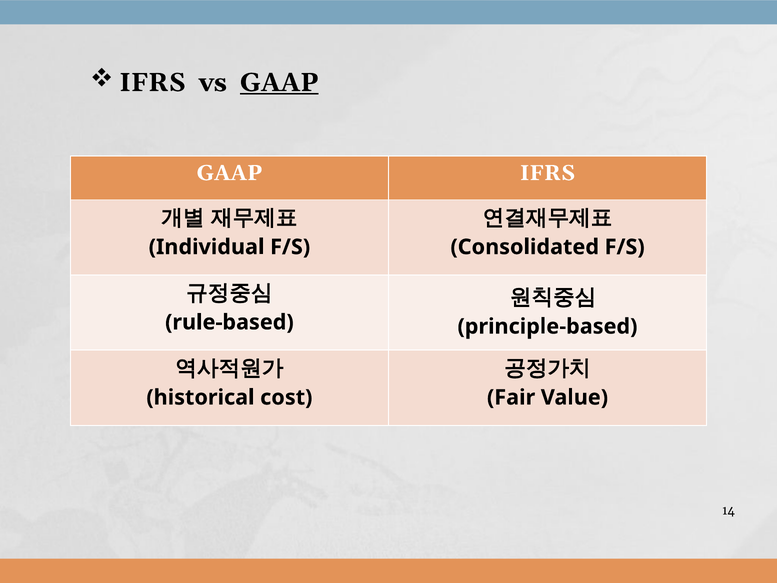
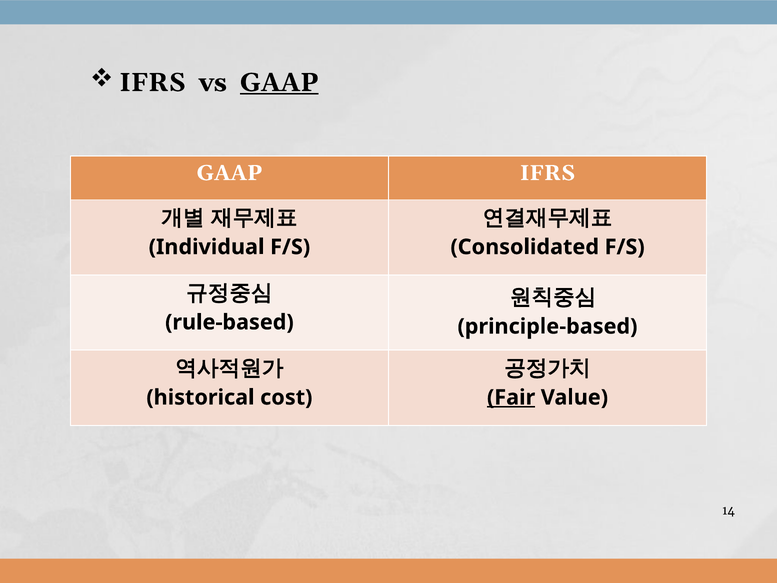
Fair underline: none -> present (511, 397)
